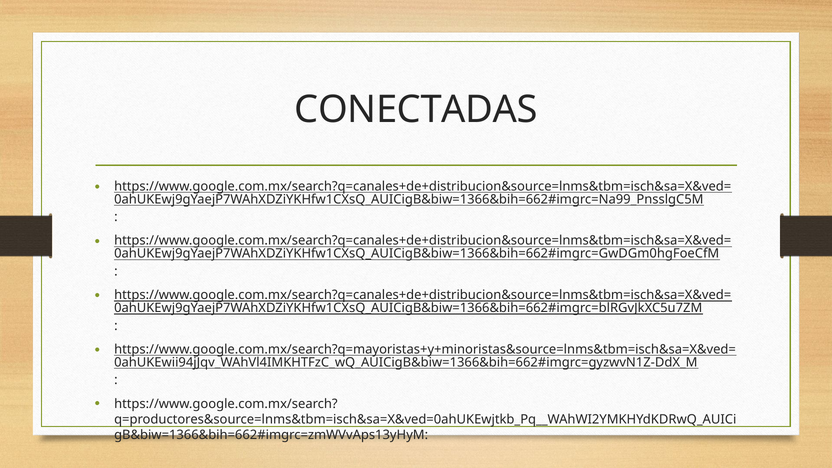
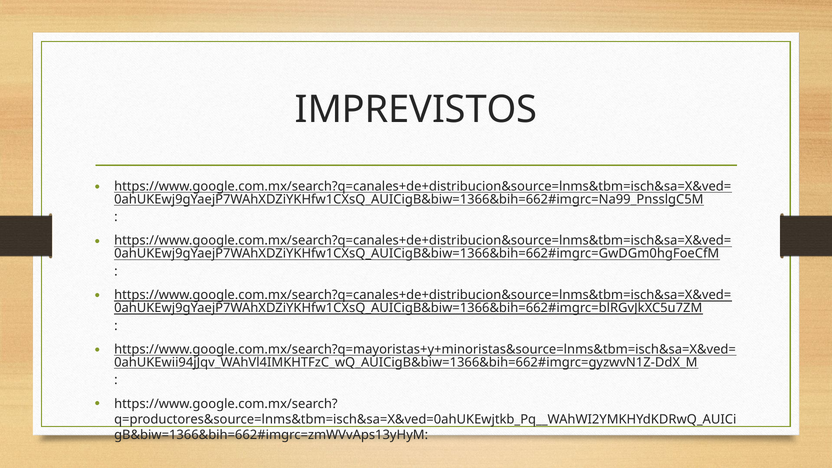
CONECTADAS: CONECTADAS -> IMPREVISTOS (416, 110)
